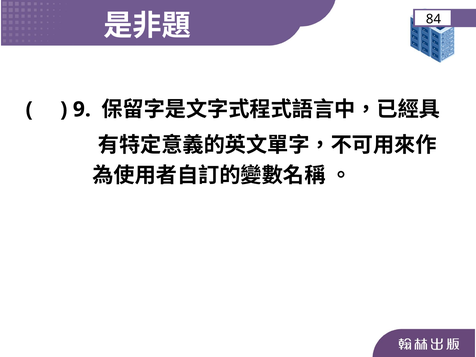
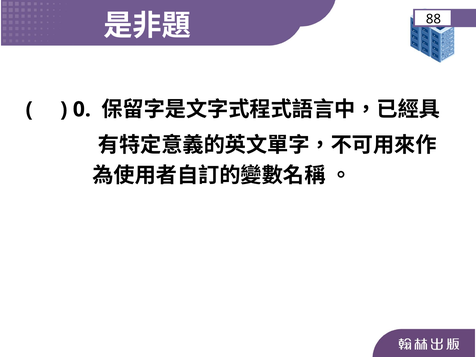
84: 84 -> 88 (433, 19)
9: 9 -> 0 (82, 109)
